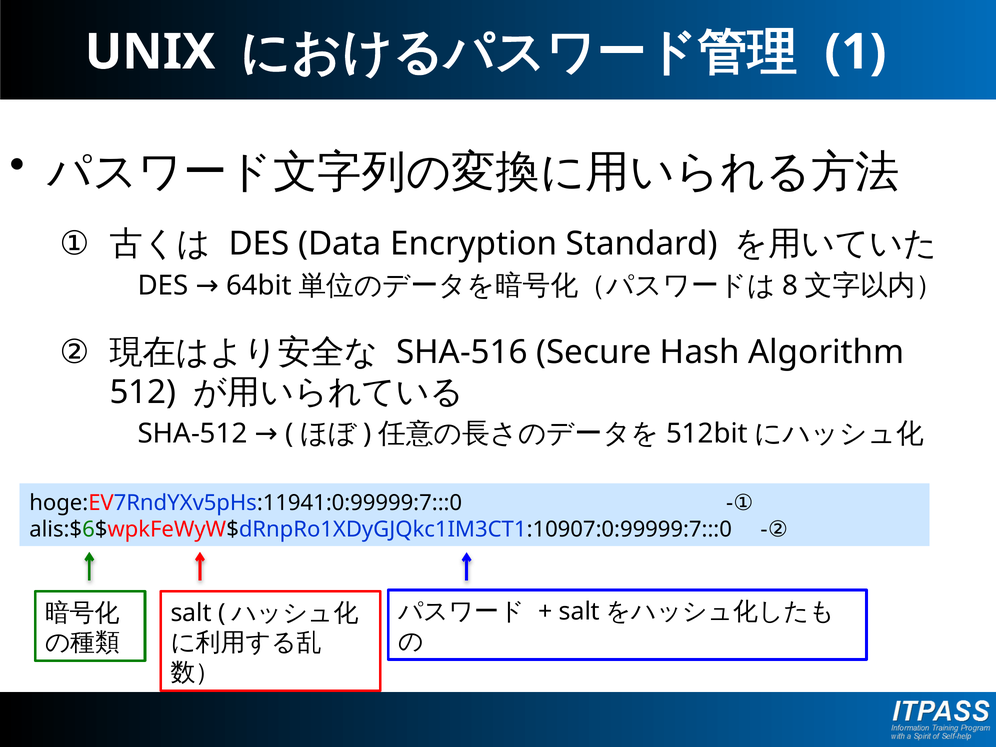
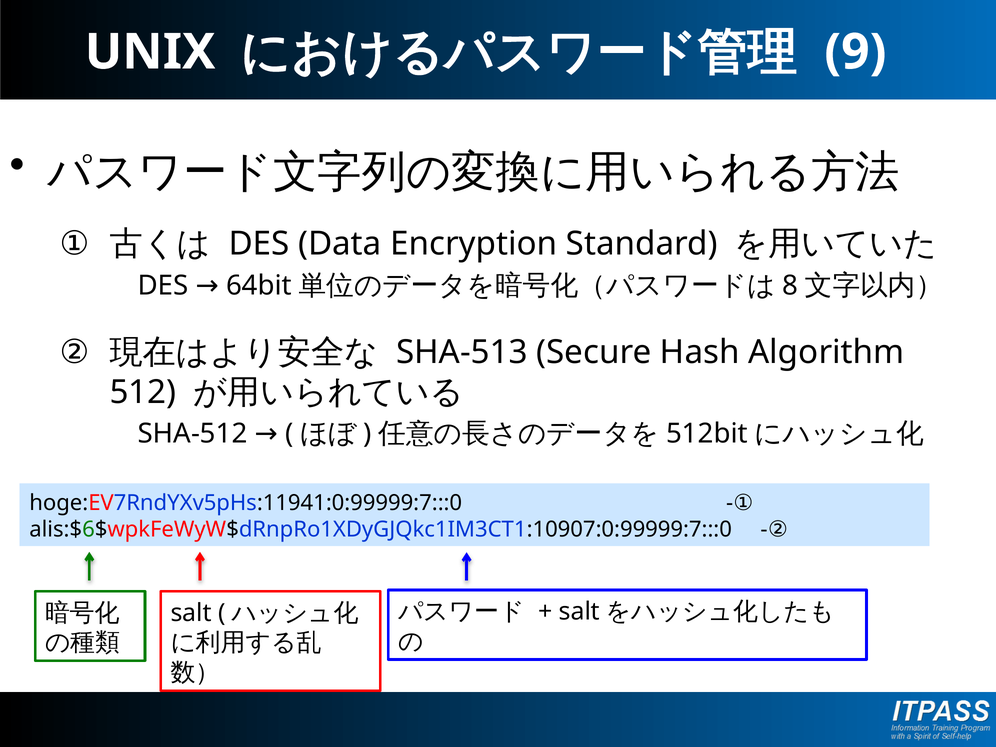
1: 1 -> 9 (855, 52)
SHA-516: SHA-516 -> SHA-513 (462, 352)
